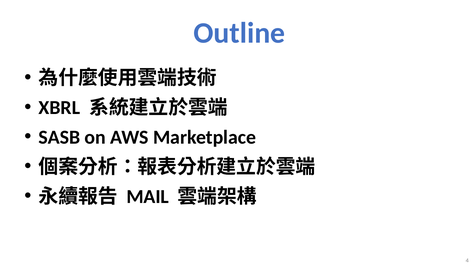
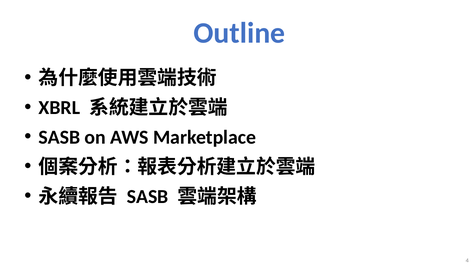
MAIL: MAIL -> SASB (148, 197)
